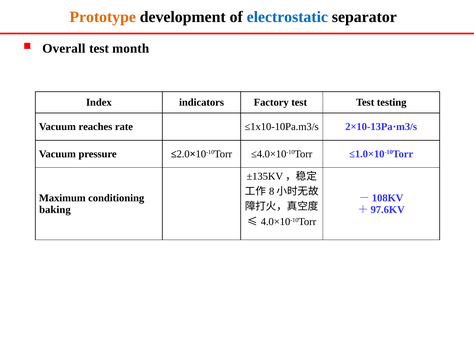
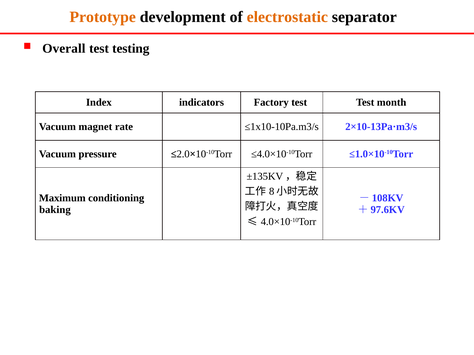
electrostatic colour: blue -> orange (287, 17)
month: month -> testing (131, 49)
testing: testing -> month (392, 103)
reaches: reaches -> magnet (95, 127)
